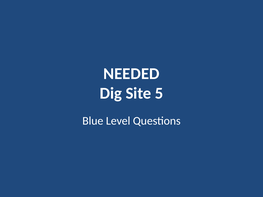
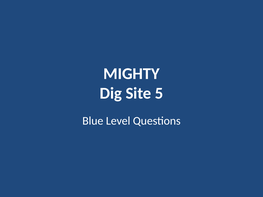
NEEDED: NEEDED -> MIGHTY (131, 74)
